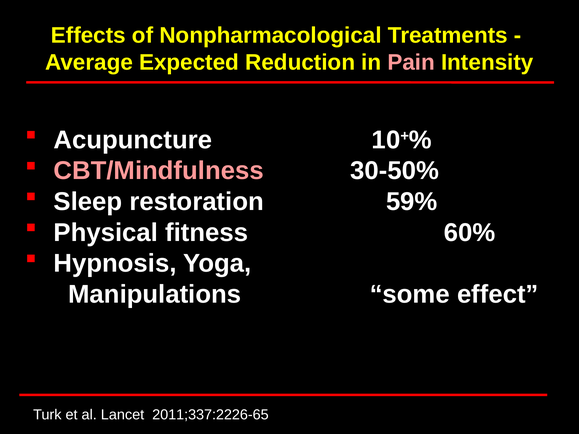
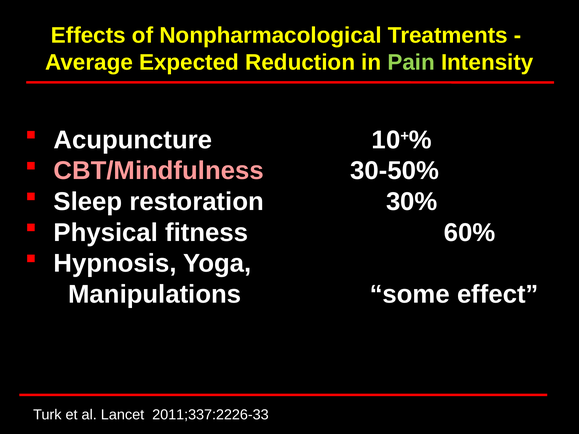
Pain colour: pink -> light green (411, 62)
59%: 59% -> 30% (412, 202)
2011;337:2226-65: 2011;337:2226-65 -> 2011;337:2226-33 (210, 415)
